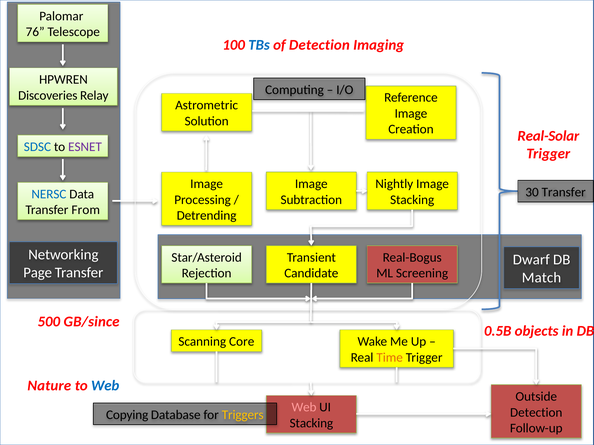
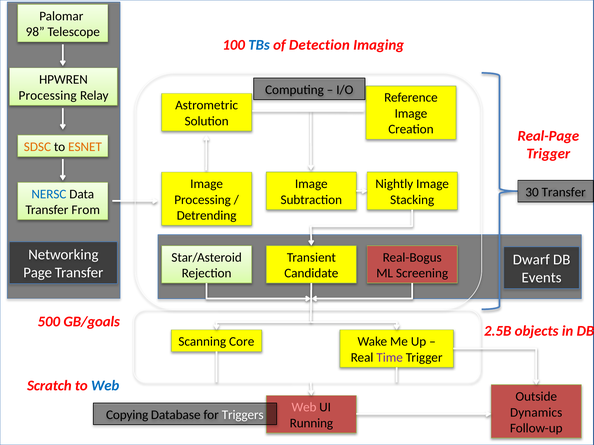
76: 76 -> 98 (35, 32)
Discoveries: Discoveries -> Processing (48, 95)
Real-Solar: Real-Solar -> Real-Page (548, 136)
SDSC colour: blue -> orange (37, 147)
ESNET colour: purple -> orange (85, 147)
Match: Match -> Events (542, 278)
GB/since: GB/since -> GB/goals (92, 322)
0.5B: 0.5B -> 2.5B (498, 331)
Time colour: orange -> purple (390, 358)
Nature: Nature -> Scratch (49, 386)
Detection: Detection -> Dynamics (536, 413)
Triggers colour: yellow -> white (243, 415)
Stacking: Stacking -> Running (311, 424)
